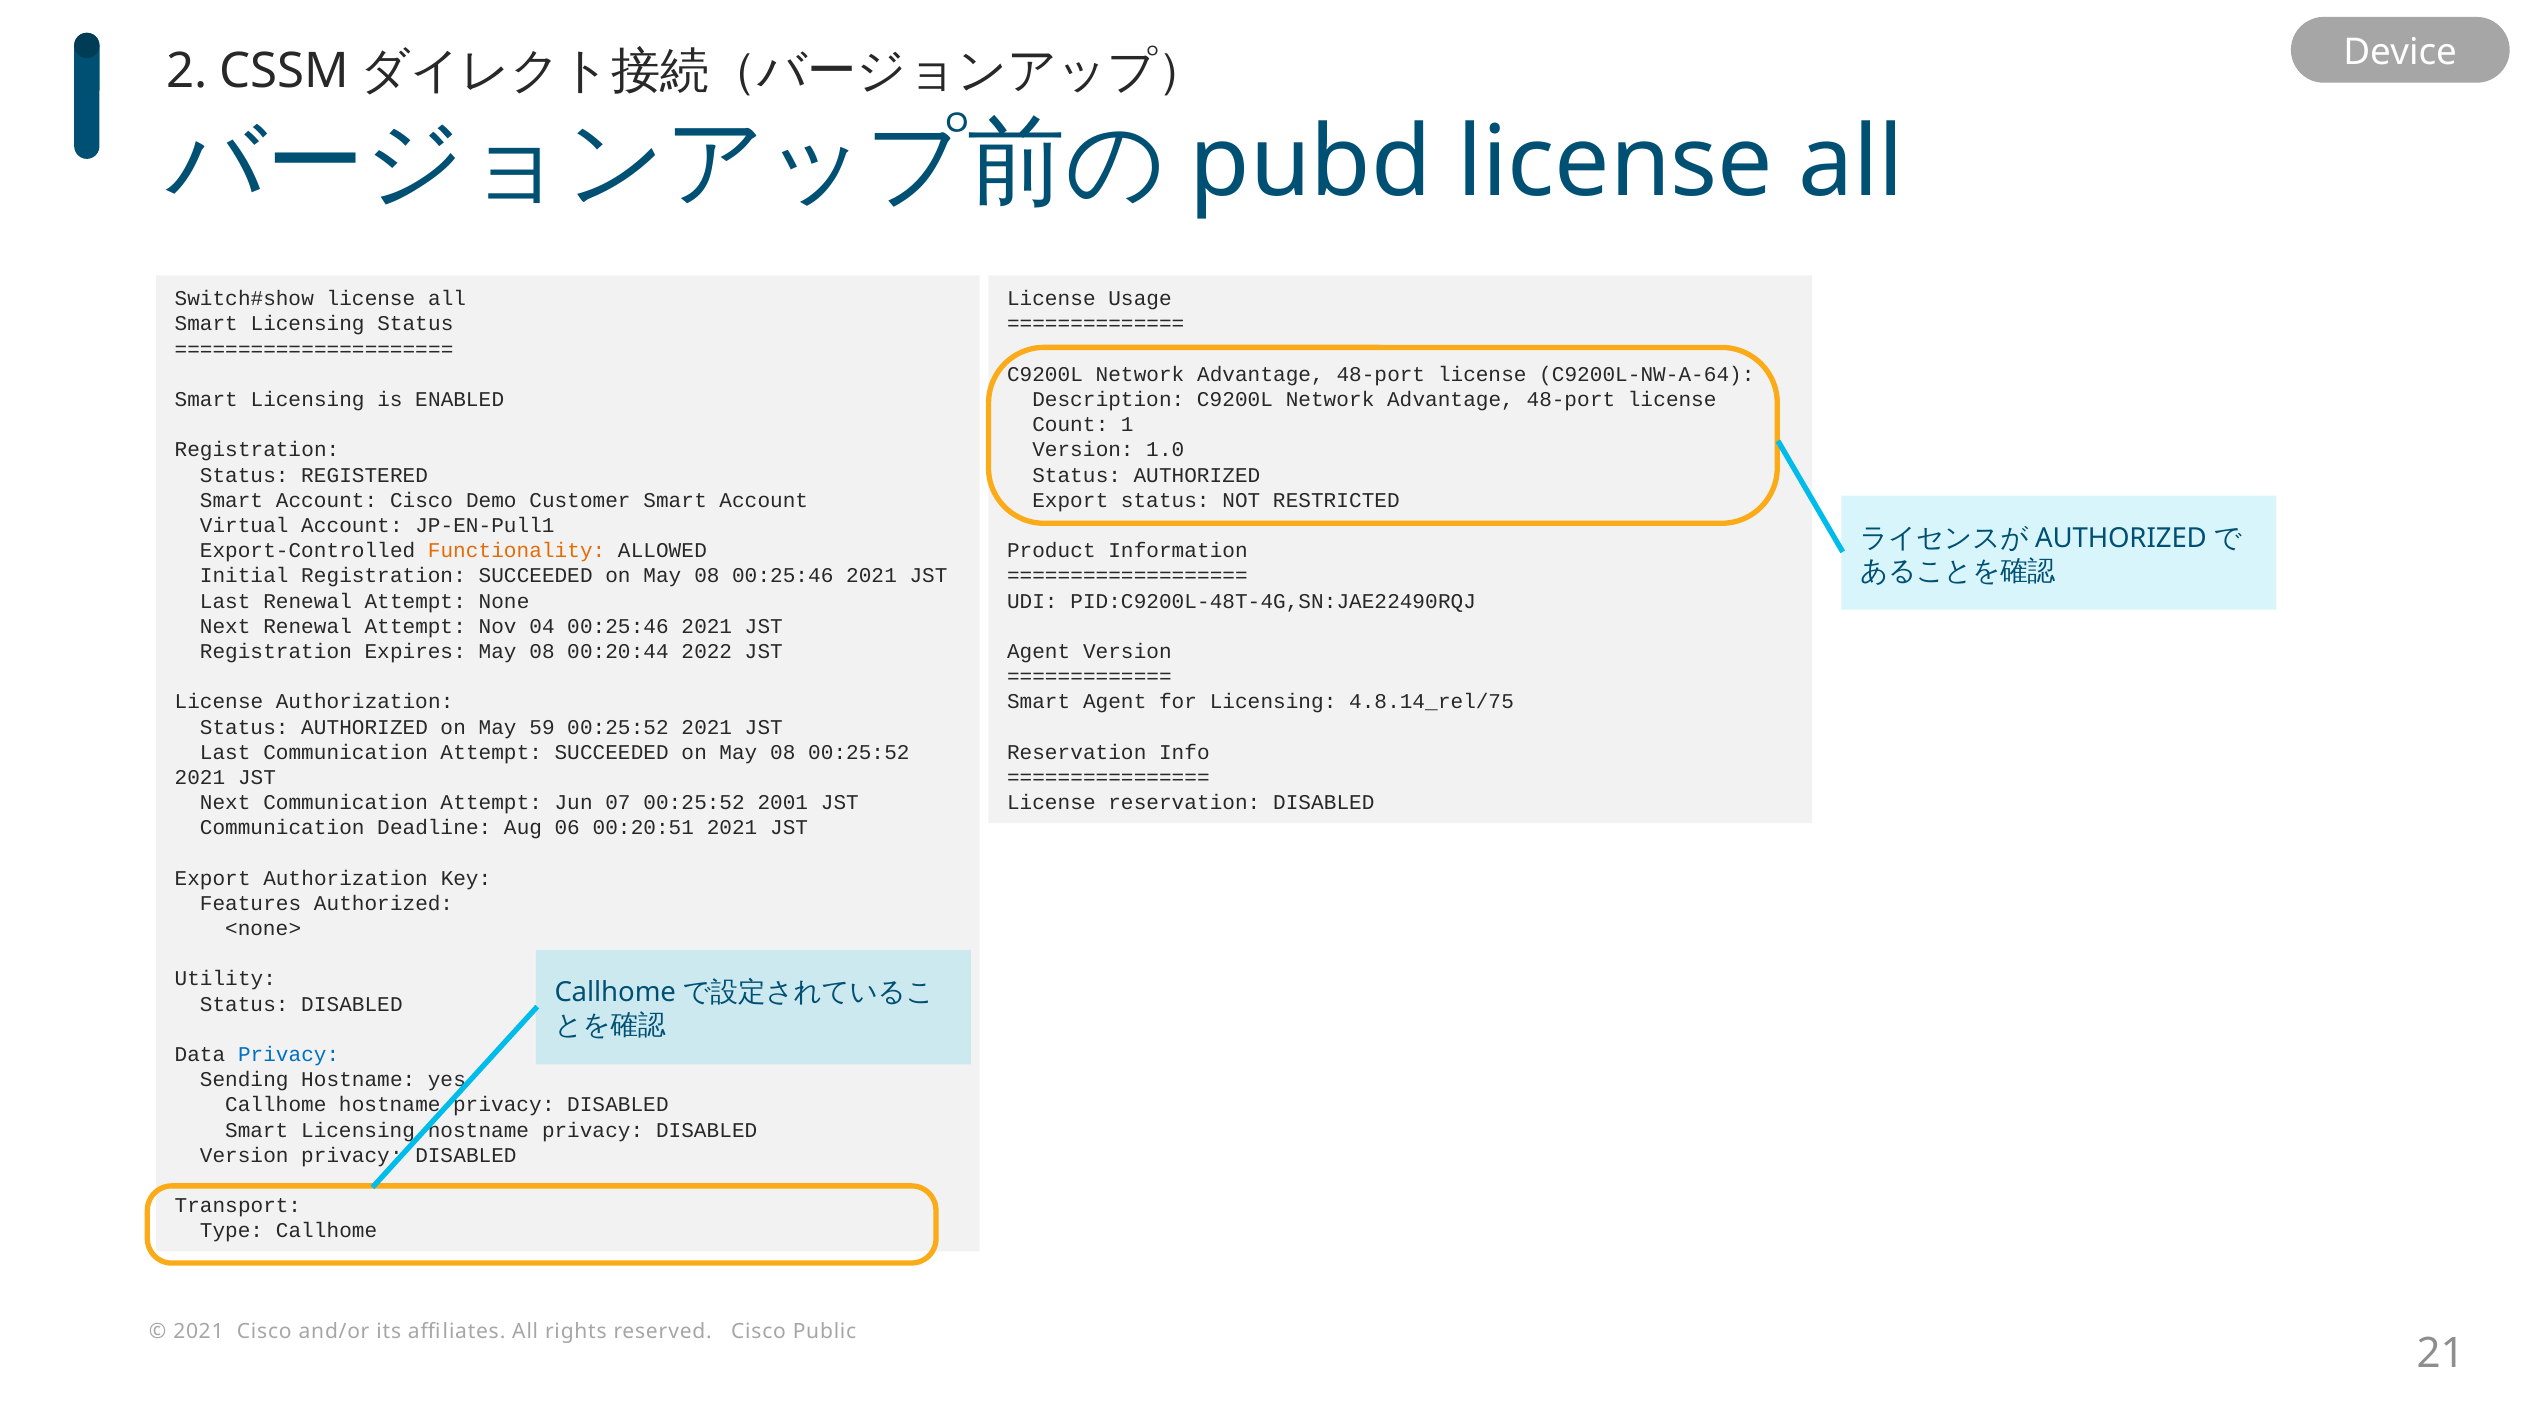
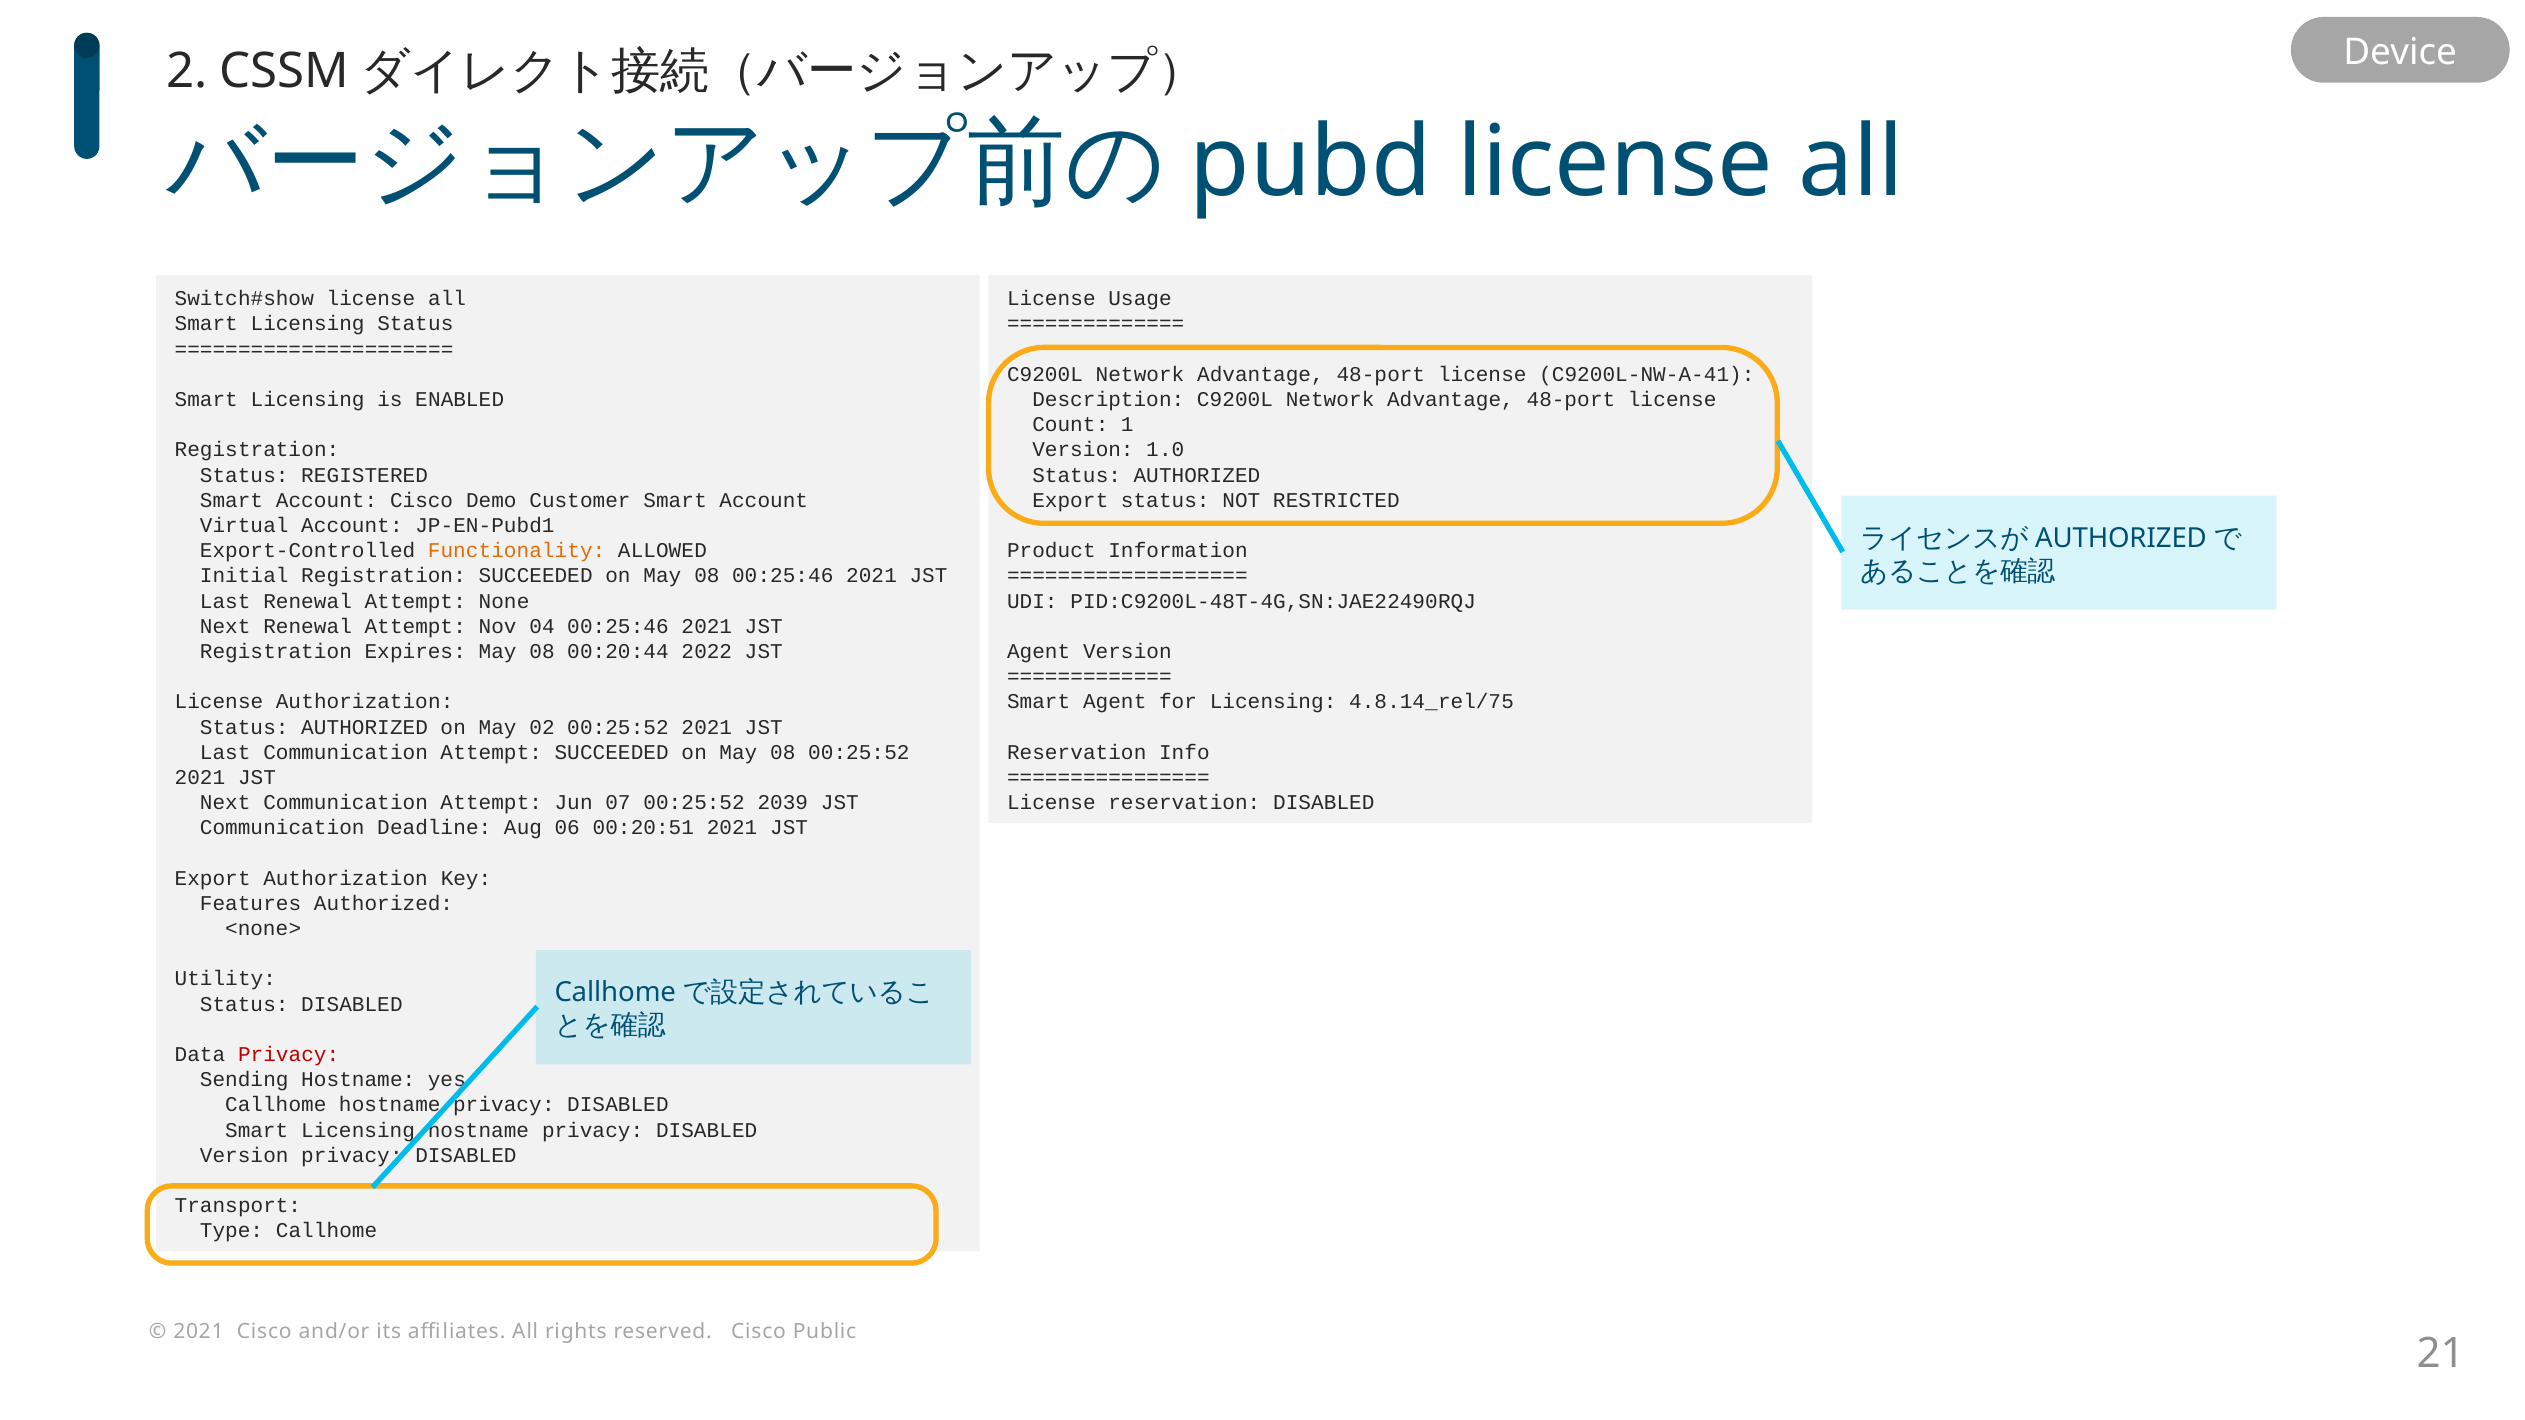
C9200L-NW-A-64: C9200L-NW-A-64 -> C9200L-NW-A-41 (1647, 374)
JP-EN-Pull1: JP-EN-Pull1 -> JP-EN-Pubd1 (485, 526)
59: 59 -> 02 (542, 727)
2001: 2001 -> 2039 (783, 803)
Privacy colour: blue -> red (289, 1055)
